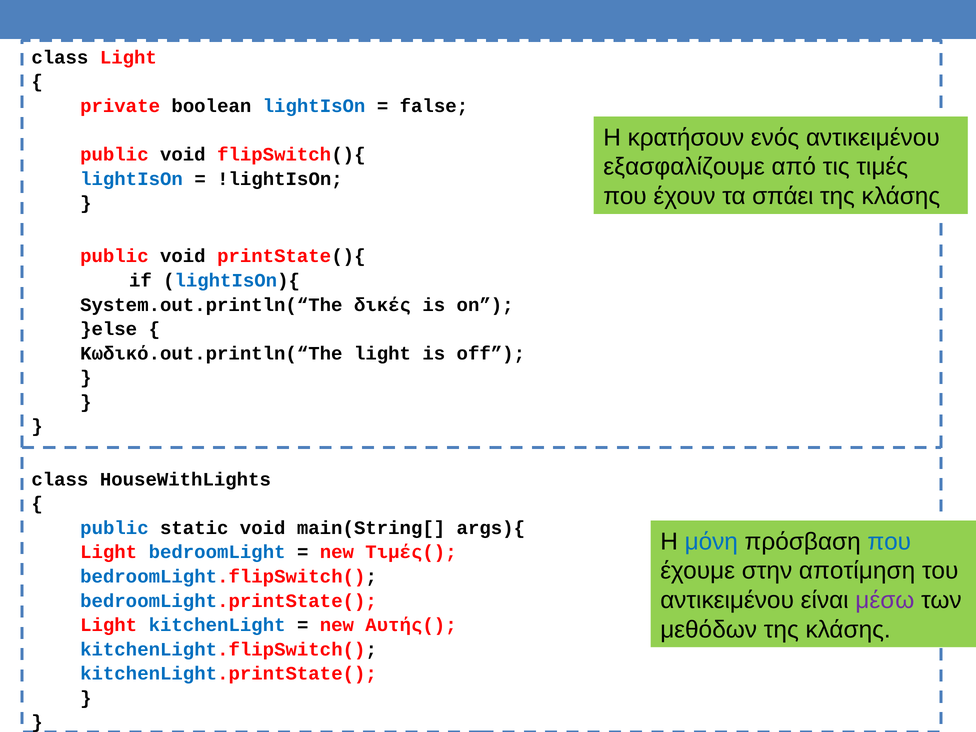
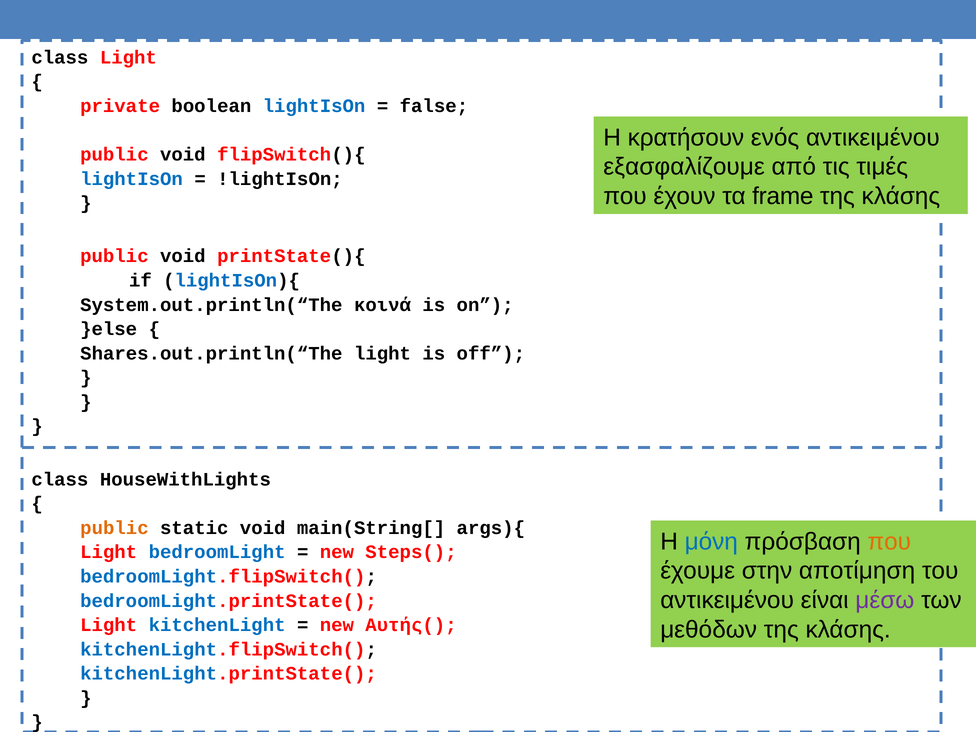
σπάει: σπάει -> frame (783, 196)
δικές: δικές -> κοινά (382, 305)
Κωδικό.out.println(“The: Κωδικό.out.println(“The -> Shares.out.println(“The (211, 353)
public colour: blue -> orange (114, 528)
που colour: blue -> orange (889, 542)
Τιμές(: Τιμές( -> Steps( (411, 552)
